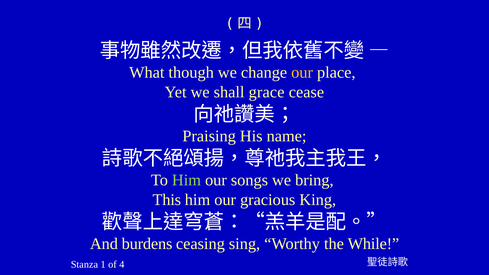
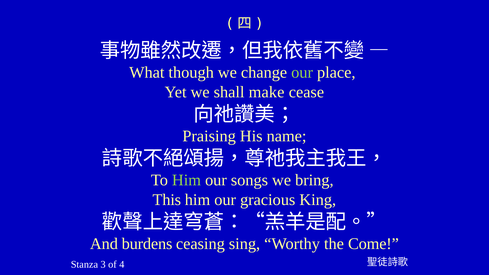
our colour: yellow -> light green (302, 73)
grace: grace -> make (267, 92)
While: While -> Come (373, 244)
1: 1 -> 3 (103, 265)
